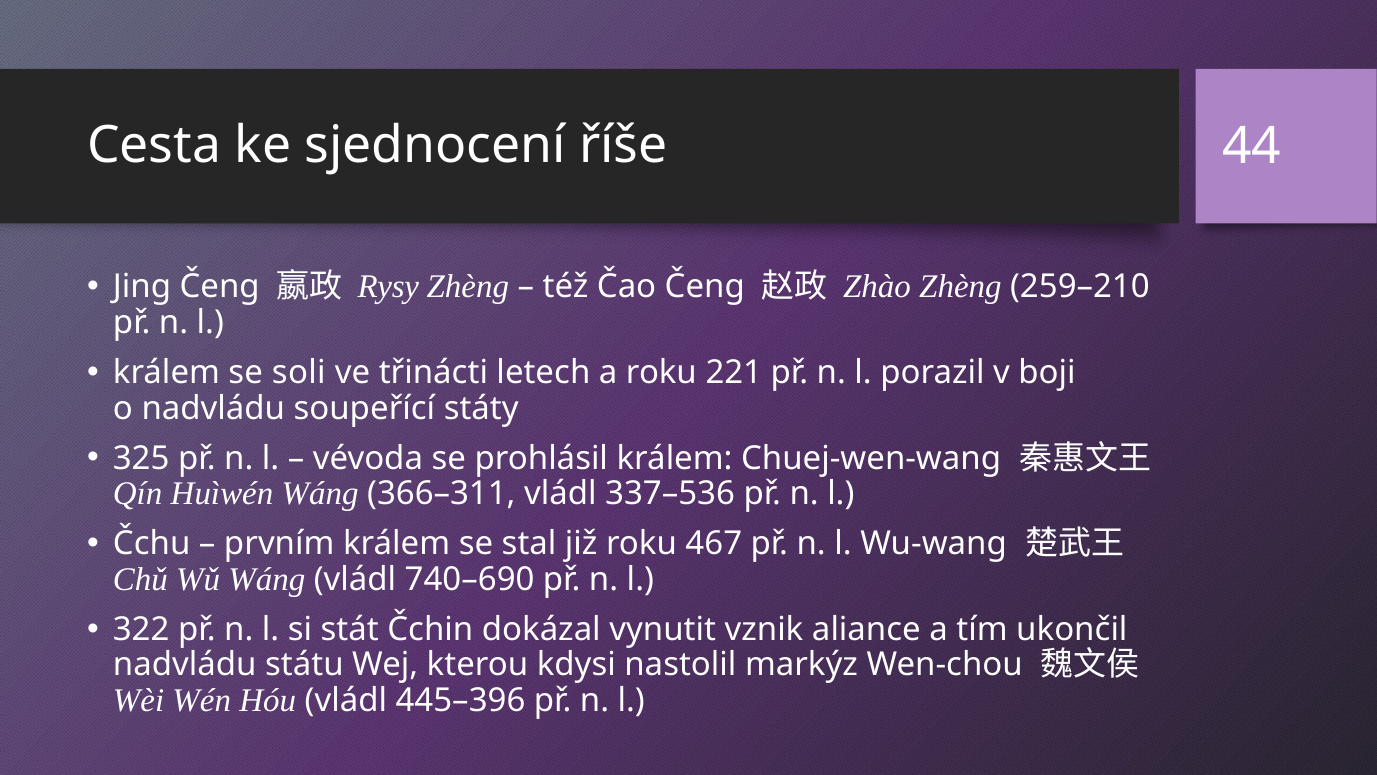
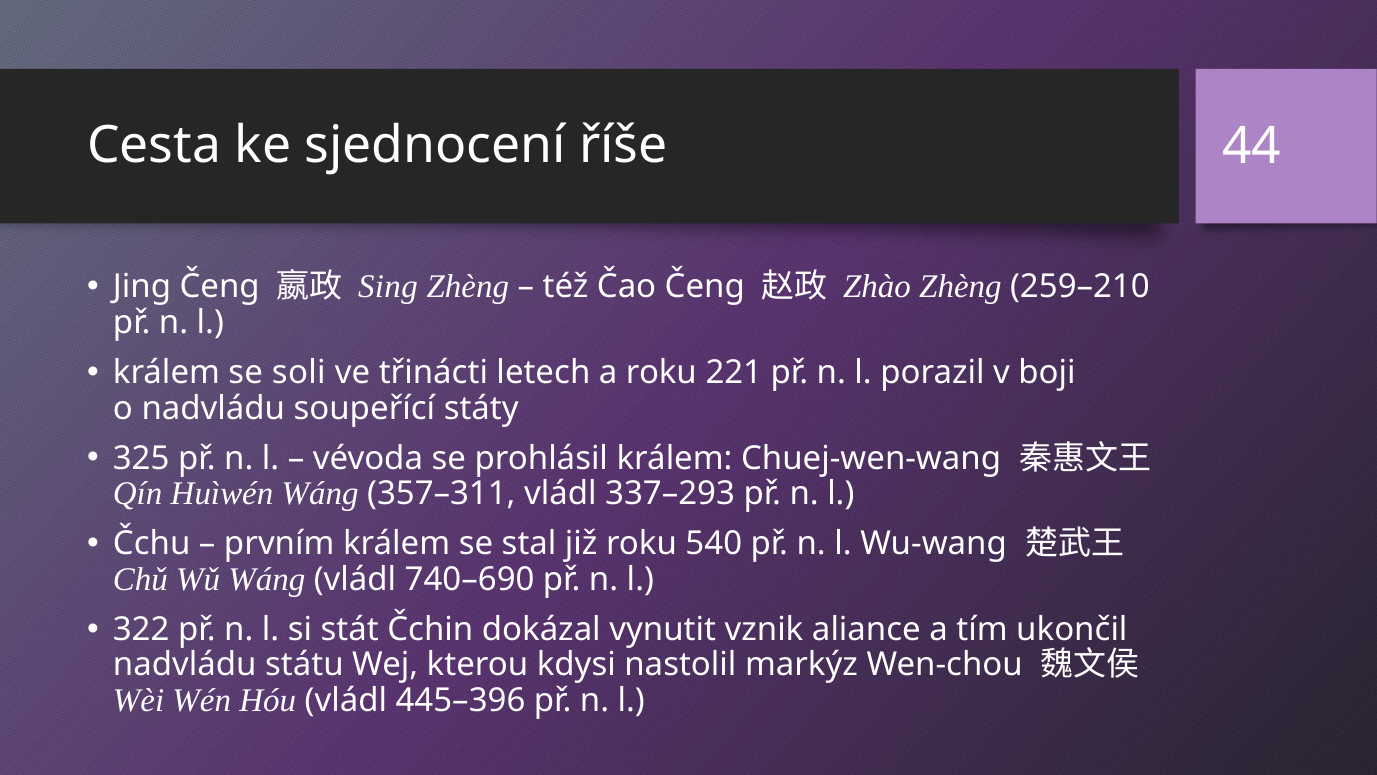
Rysy: Rysy -> Sing (388, 287)
366–311: 366–311 -> 357–311 (441, 493)
337–536: 337–536 -> 337–293 (670, 493)
467: 467 -> 540 (714, 543)
